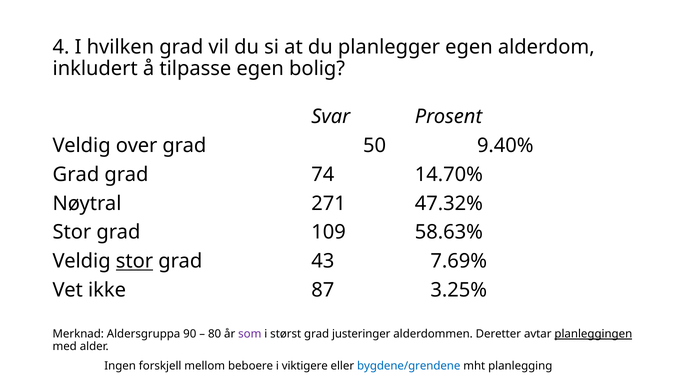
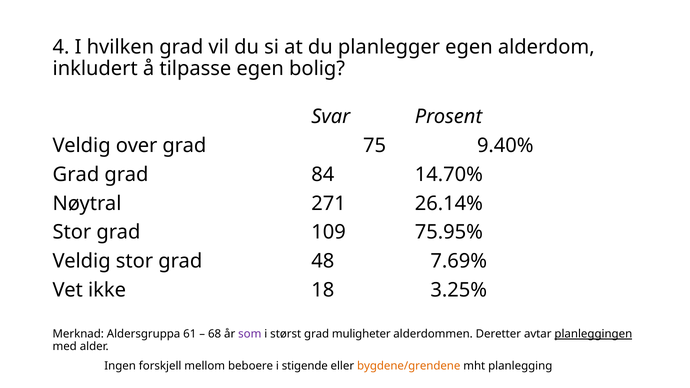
50: 50 -> 75 (375, 146)
74: 74 -> 84 (323, 175)
47.32%: 47.32% -> 26.14% (449, 203)
58.63%: 58.63% -> 75.95% (449, 232)
stor underline: present -> none (134, 261)
43: 43 -> 48 (323, 261)
87: 87 -> 18 (323, 290)
90: 90 -> 61 (190, 334)
80: 80 -> 68 (215, 334)
justeringer: justeringer -> muligheter (361, 334)
viktigere: viktigere -> stigende (305, 366)
bygdene/grendene colour: blue -> orange (409, 366)
